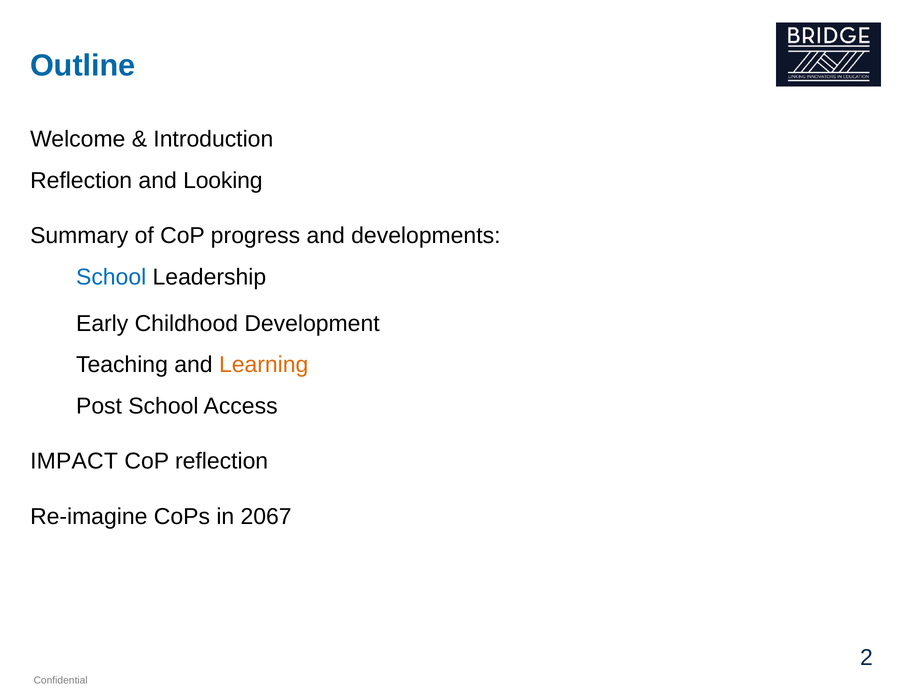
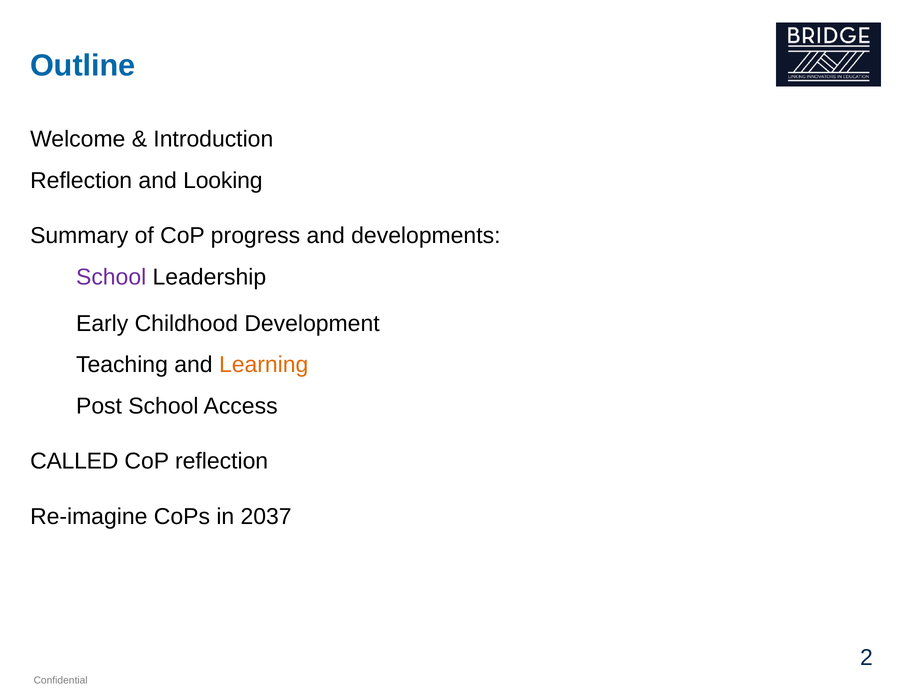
School colour: blue -> purple (111, 277)
IMPACT: IMPACT -> CALLED (74, 462)
2067: 2067 -> 2037 (266, 517)
